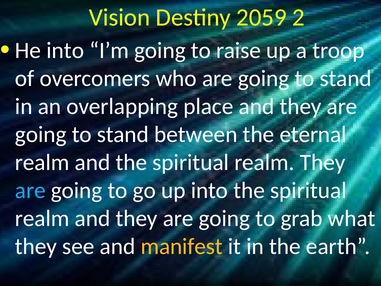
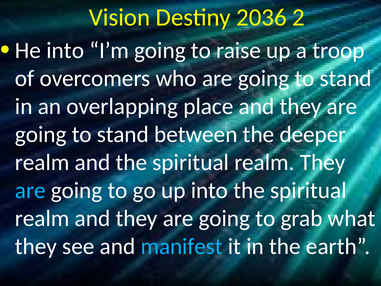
2059: 2059 -> 2036 (261, 17)
eternal: eternal -> deeper (313, 134)
manifest colour: yellow -> light blue (182, 246)
